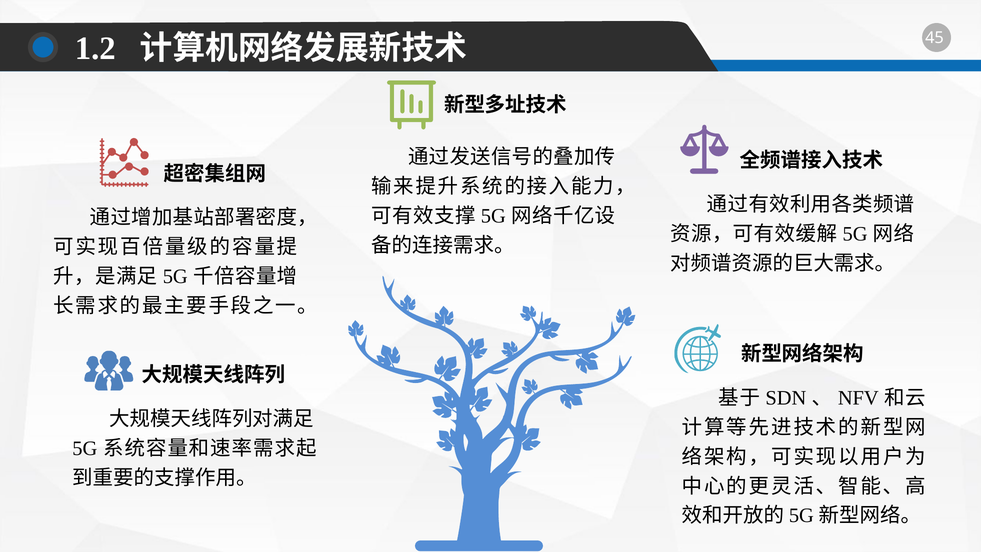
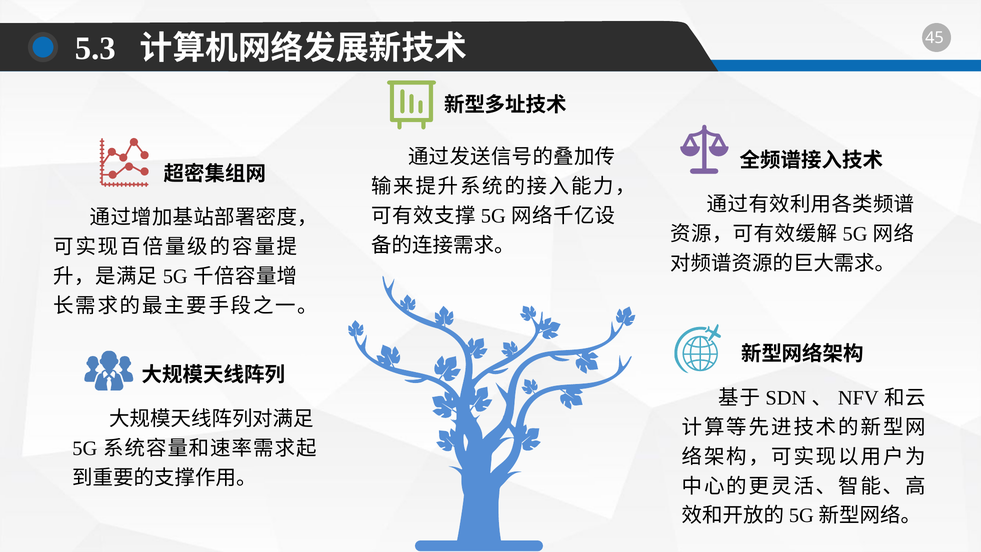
1.2: 1.2 -> 5.3 (95, 48)
